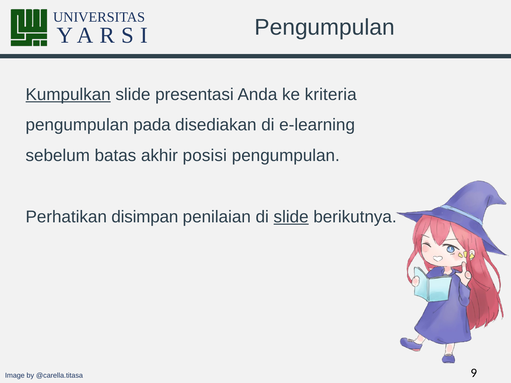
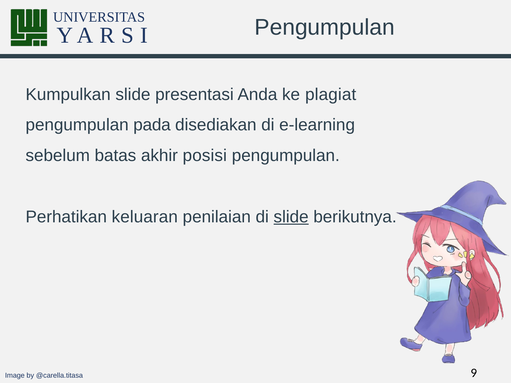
Kumpulkan underline: present -> none (68, 94)
kriteria: kriteria -> plagiat (331, 94)
disimpan: disimpan -> keluaran (145, 217)
